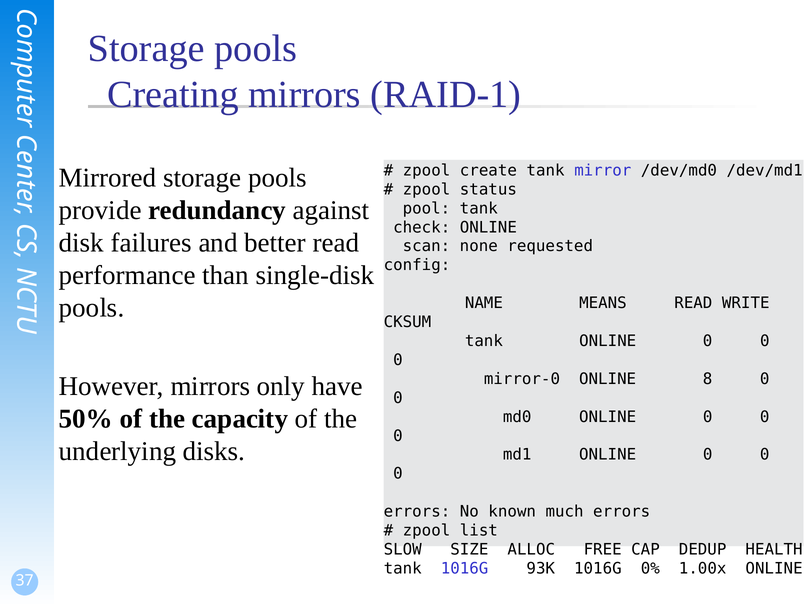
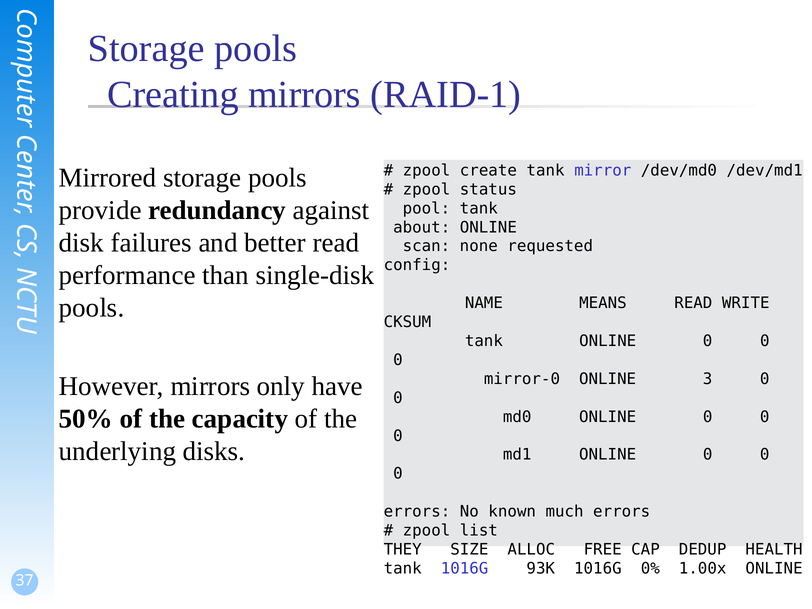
check: check -> about (422, 227)
8: 8 -> 3 (708, 379)
SLOW: SLOW -> THEY (403, 550)
